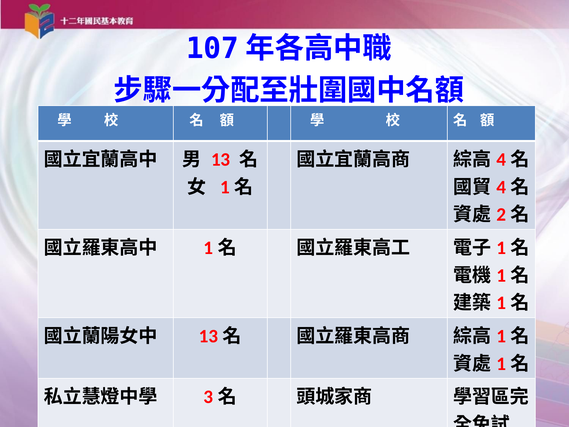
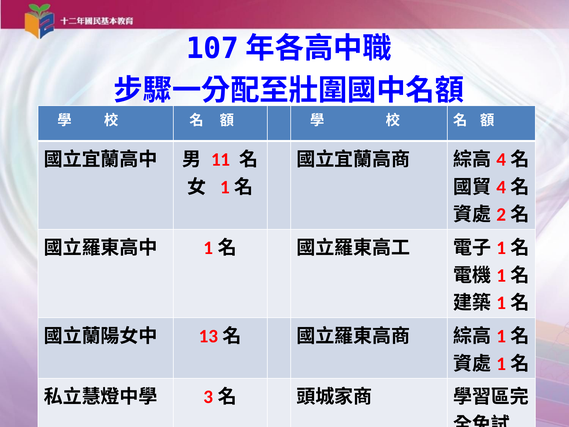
13: 13 -> 11 (221, 160)
